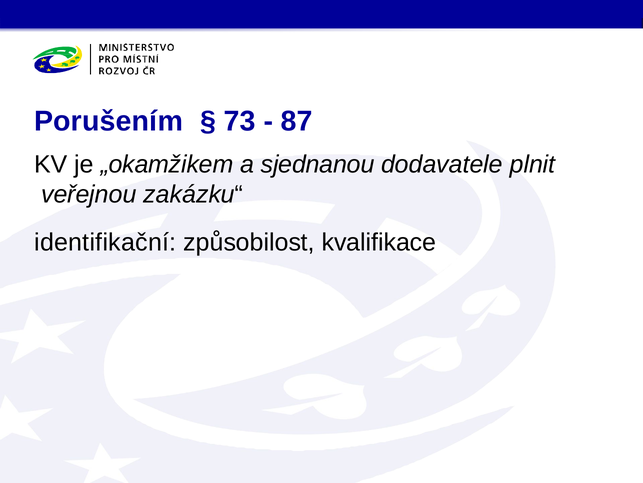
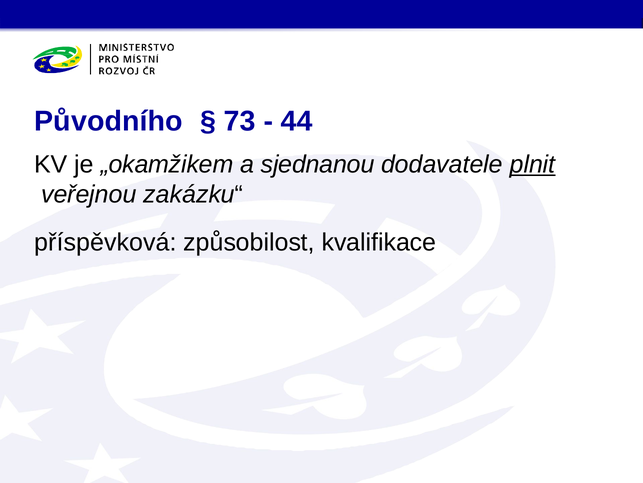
Porušením: Porušením -> Původního (109, 121)
87: 87 -> 44 (297, 121)
plnit underline: none -> present (533, 164)
identifikační: identifikační -> příspěvková (105, 242)
